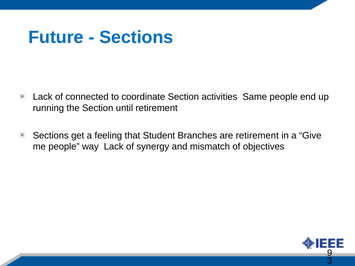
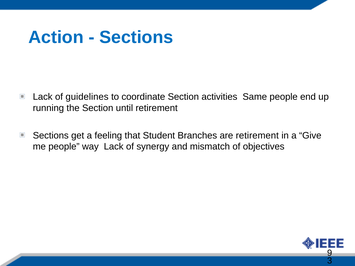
Future: Future -> Action (56, 37)
connected: connected -> guidelines (87, 97)
